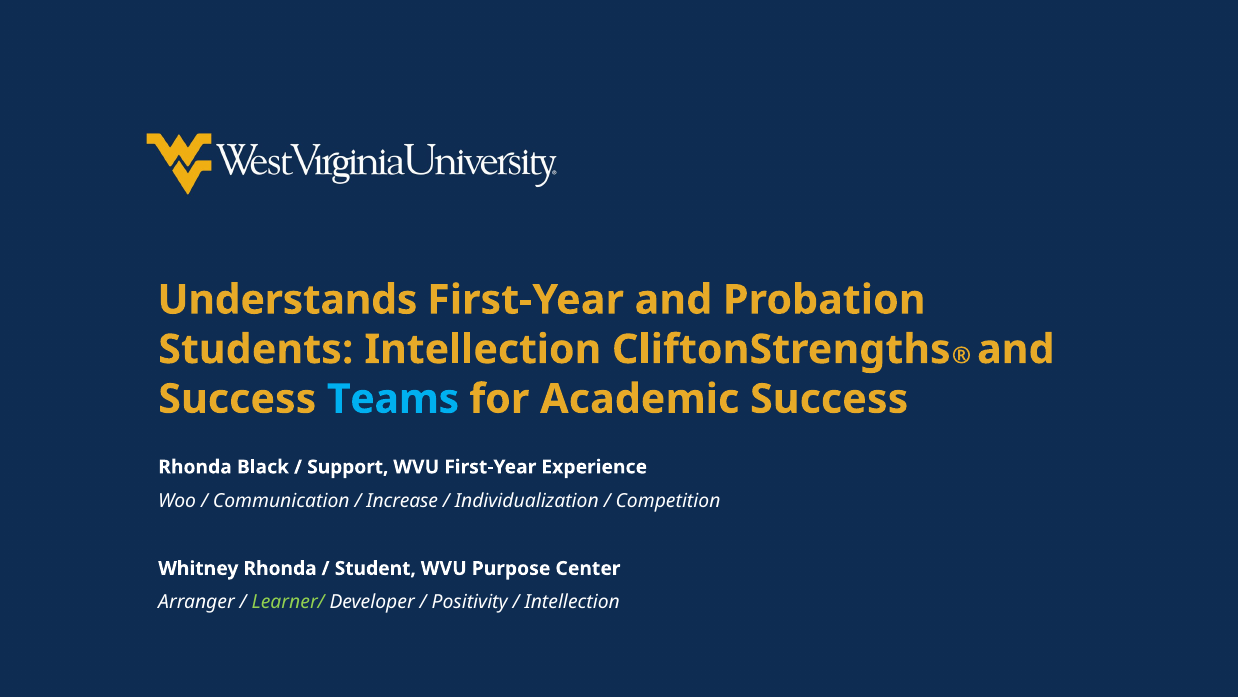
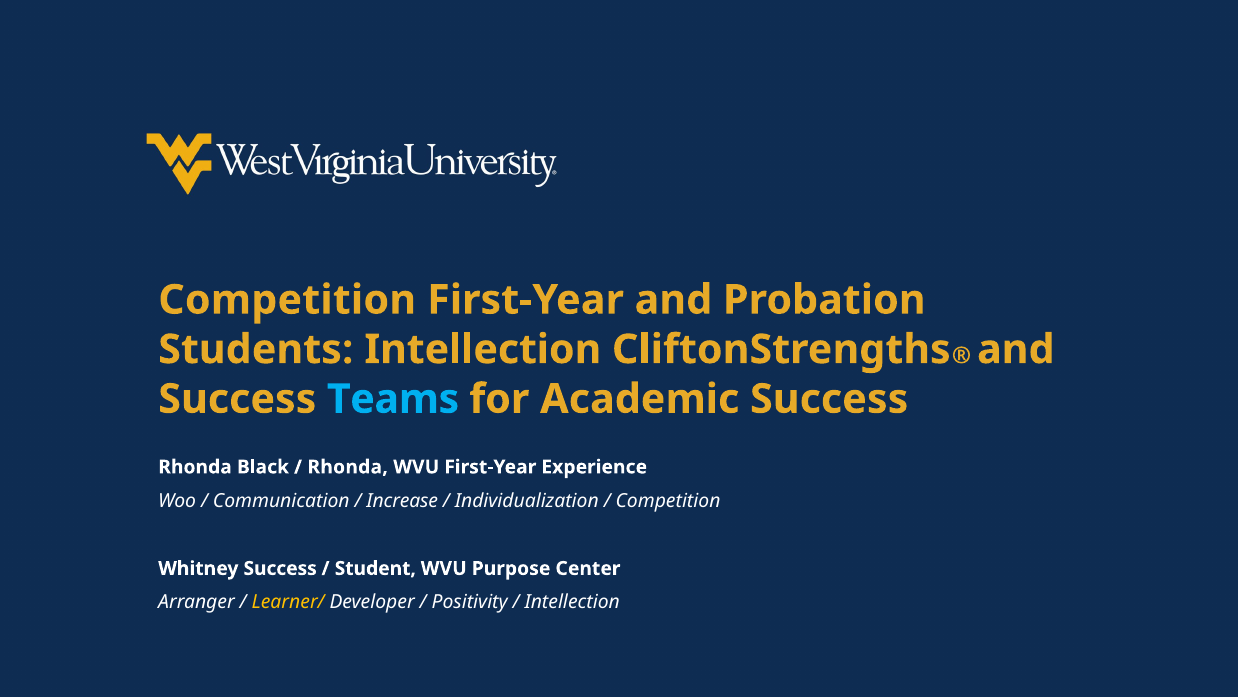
Understands: Understands -> Competition (287, 300)
Support: Support -> Rhonda (348, 467)
Whitney Rhonda: Rhonda -> Success (280, 568)
Learner/ colour: light green -> yellow (288, 602)
